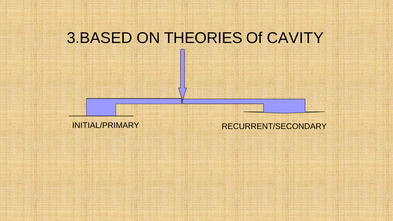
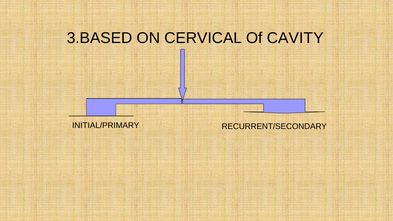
THEORIES: THEORIES -> CERVICAL (203, 38)
